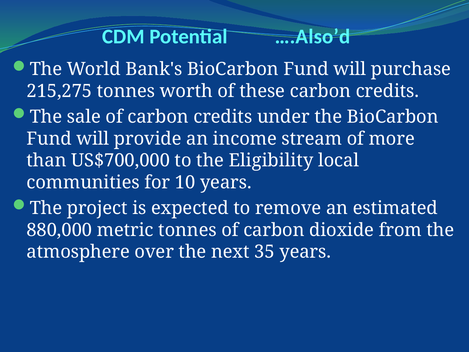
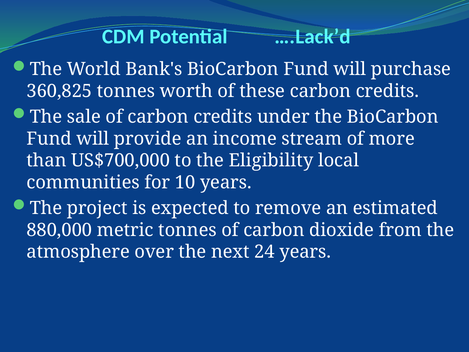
….Also’d: ….Also’d -> ….Lack’d (313, 37)
215,275: 215,275 -> 360,825 (59, 91)
35: 35 -> 24 (264, 252)
